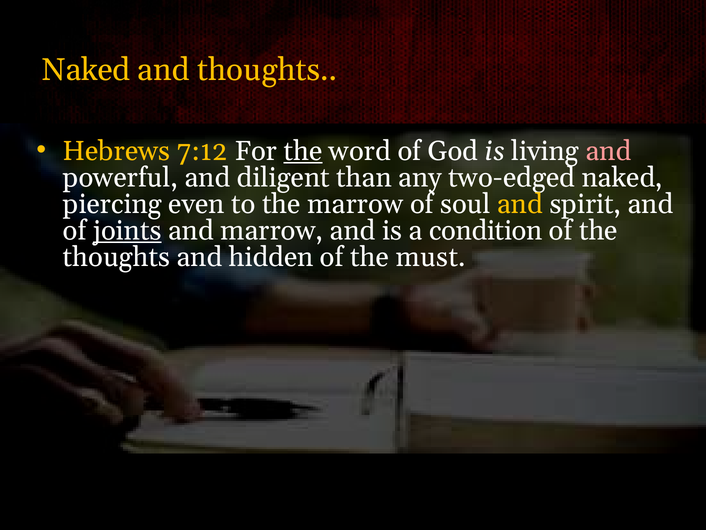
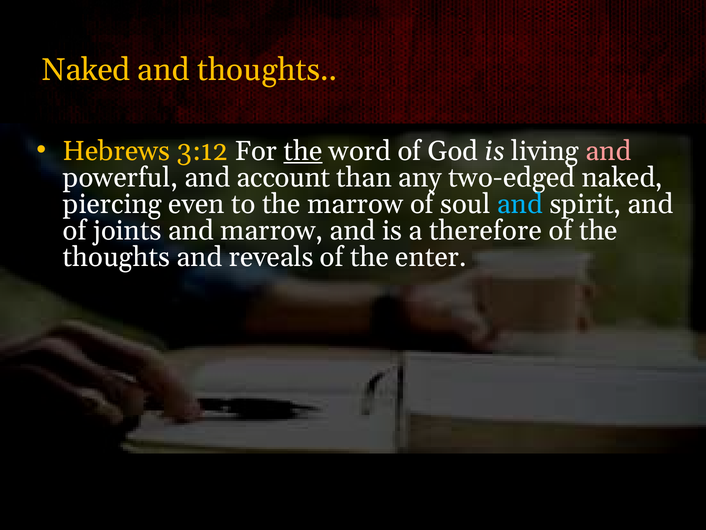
7:12: 7:12 -> 3:12 (202, 151)
diligent: diligent -> account (283, 177)
and colour: yellow -> light blue (520, 204)
joints underline: present -> none (127, 230)
condition: condition -> therefore (486, 230)
hidden: hidden -> reveals (271, 257)
must: must -> enter (431, 257)
